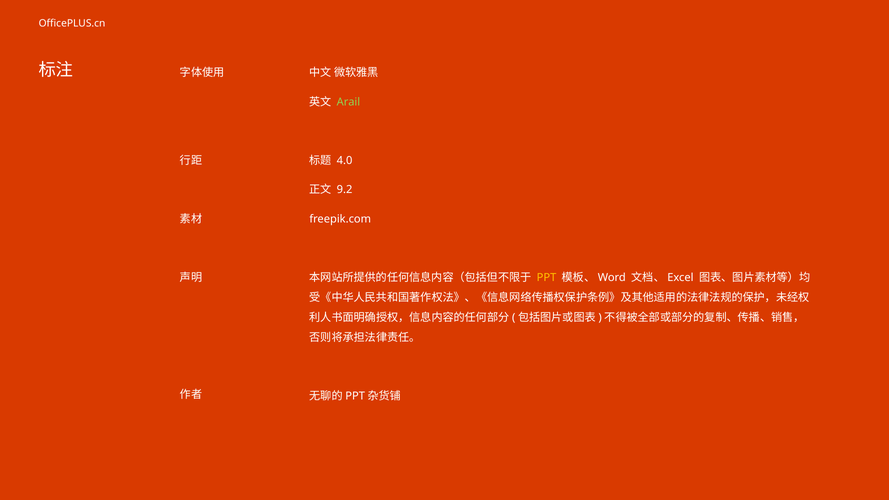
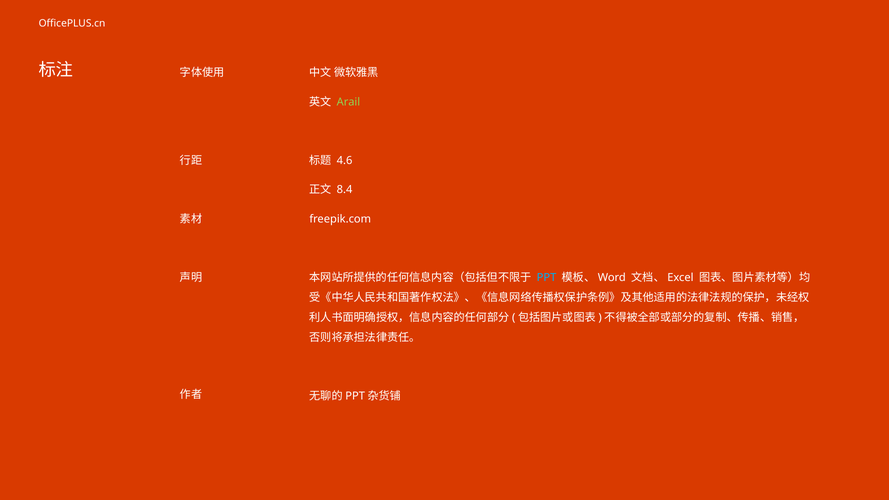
4.0: 4.0 -> 4.6 (345, 161)
9.2: 9.2 -> 8.4 (345, 190)
PPT colour: yellow -> light blue (547, 278)
